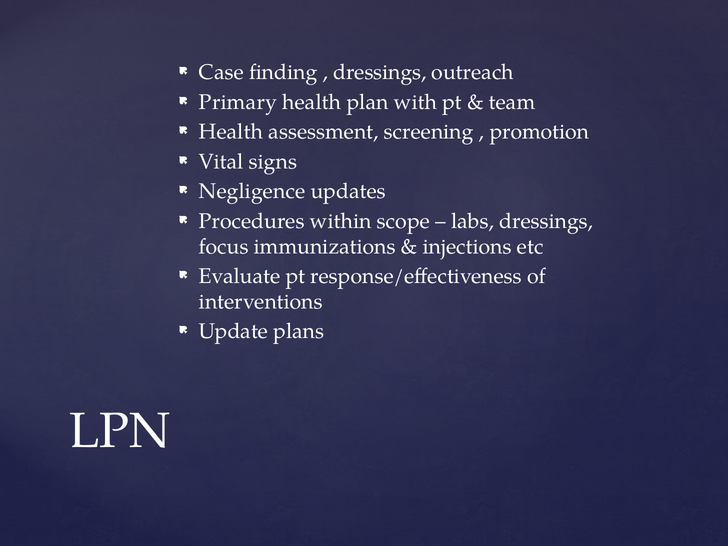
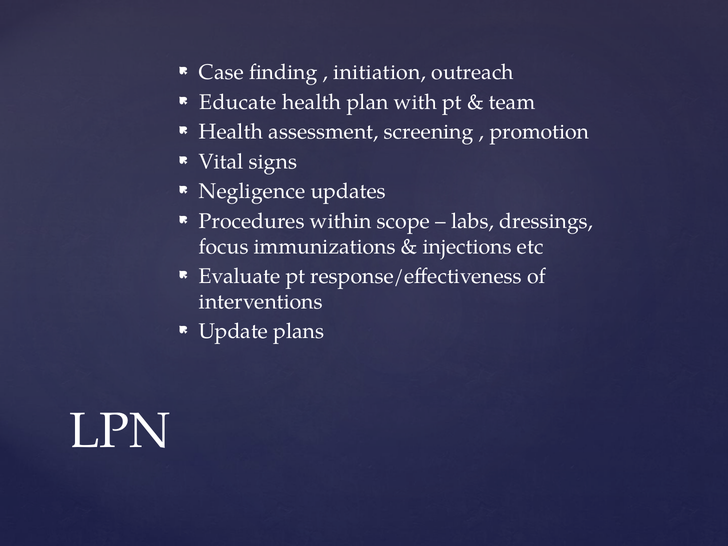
dressings: dressings -> initiation (380, 72)
Primary: Primary -> Educate (238, 102)
